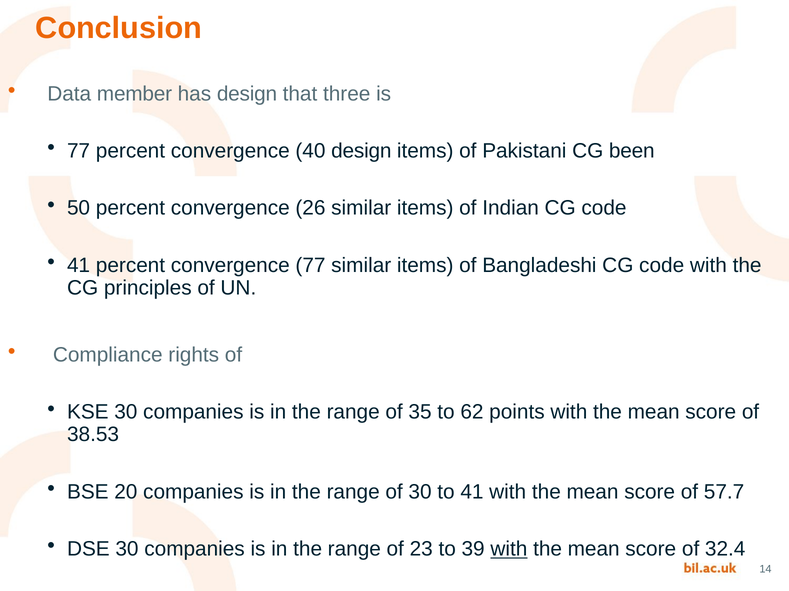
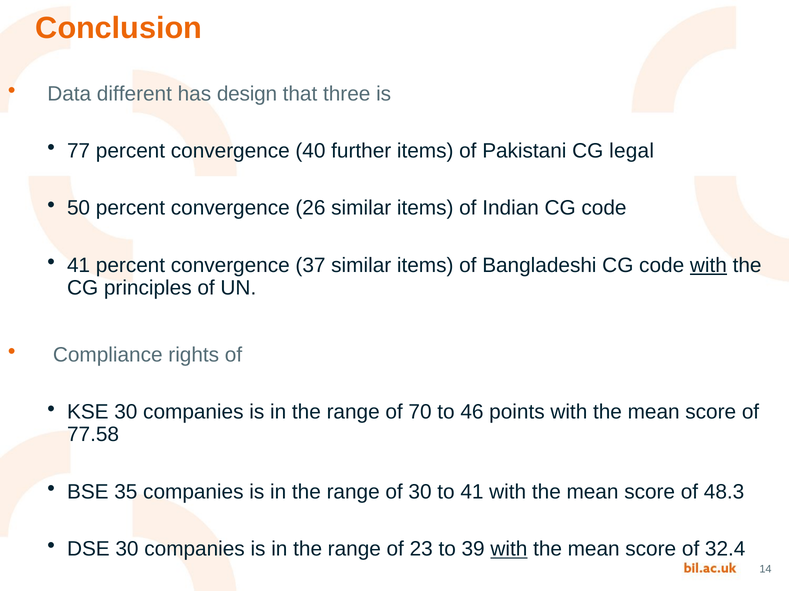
member: member -> different (134, 94)
40 design: design -> further (361, 151)
been: been -> legal (632, 151)
convergence 77: 77 -> 37 (310, 266)
with underline: none -> present (708, 266)
35: 35 -> 70 (420, 413)
62: 62 -> 46 (472, 413)
38.53: 38.53 -> 77.58 (93, 435)
20: 20 -> 35 (126, 492)
57.7: 57.7 -> 48.3 (724, 492)
